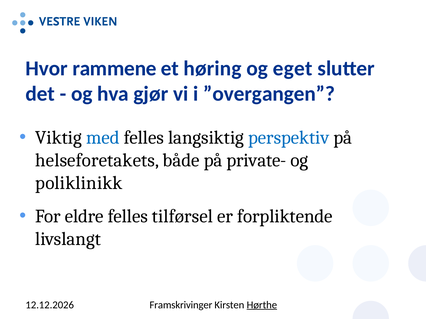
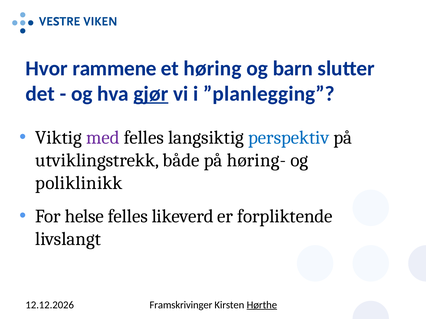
eget: eget -> barn (293, 69)
gjør underline: none -> present (151, 94)
”overgangen: ”overgangen -> ”planlegging (269, 94)
med colour: blue -> purple (103, 138)
helseforetakets: helseforetakets -> utviklingstrekk (97, 160)
private-: private- -> høring- (256, 160)
eldre: eldre -> helse (84, 217)
tilførsel: tilførsel -> likeverd (183, 217)
